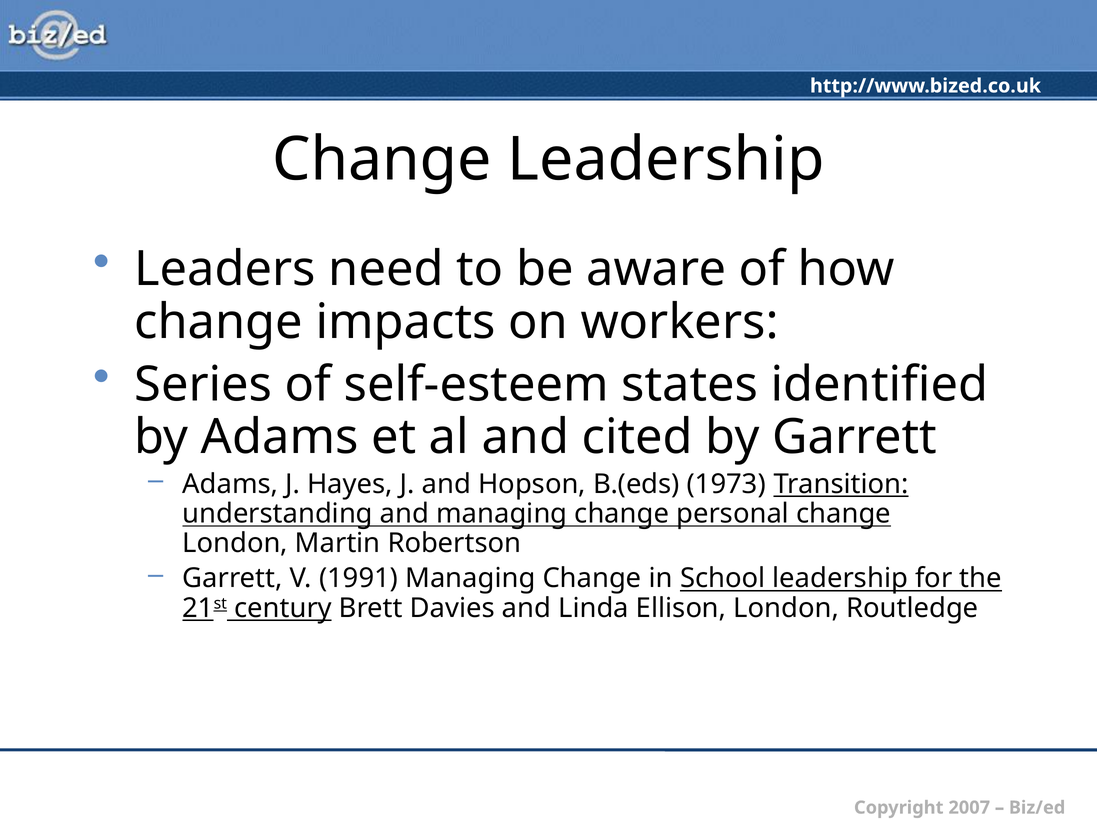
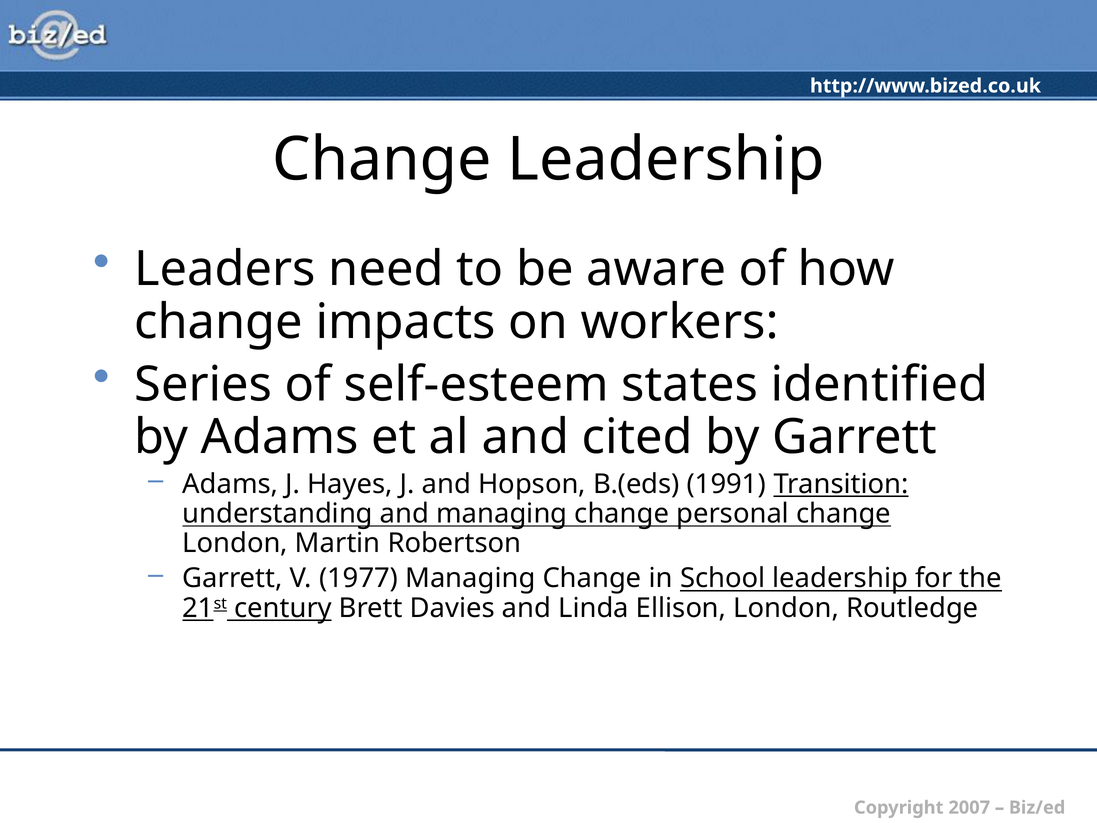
1973: 1973 -> 1991 (726, 484)
1991: 1991 -> 1977 (359, 578)
